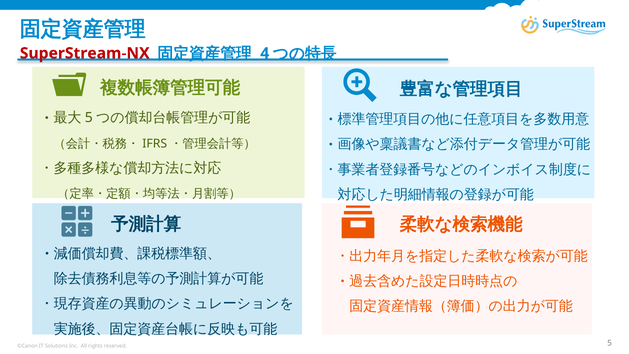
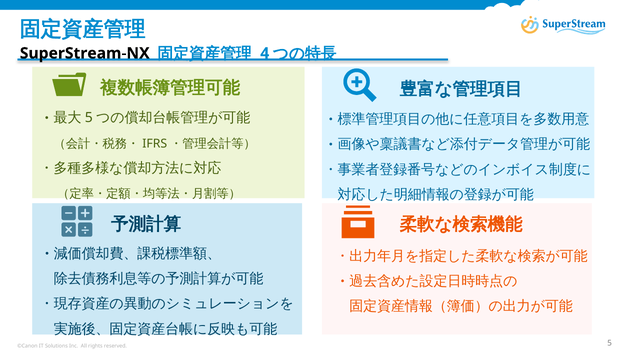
SuperStream-NX colour: red -> black (85, 53)
